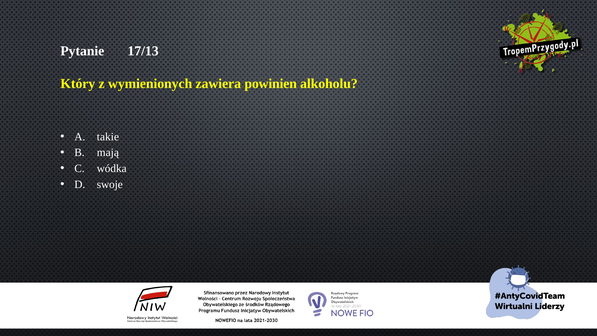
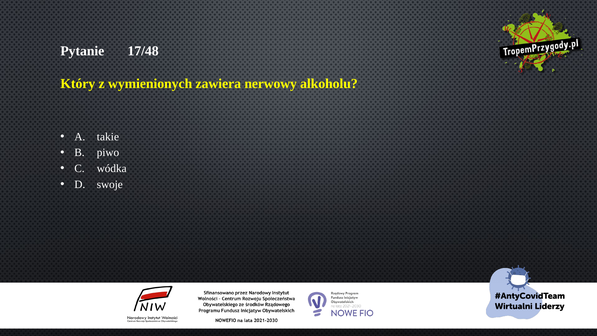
17/13: 17/13 -> 17/48 (143, 51)
powinien: powinien -> nerwowy (271, 84)
mają: mają -> piwo (108, 153)
